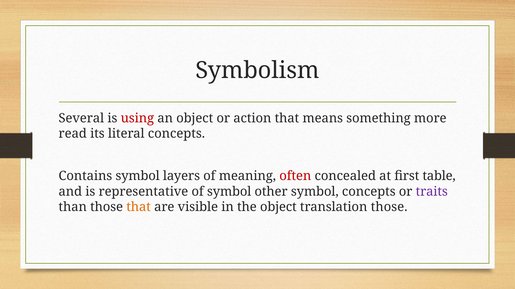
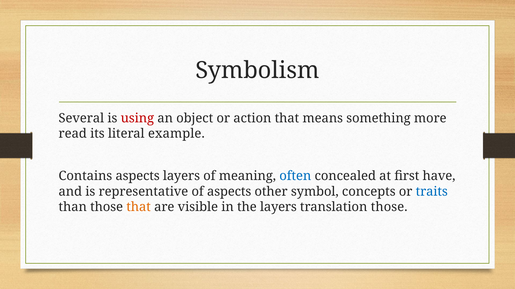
literal concepts: concepts -> example (176, 134)
Contains symbol: symbol -> aspects (138, 177)
often colour: red -> blue (295, 177)
table: table -> have (439, 177)
of symbol: symbol -> aspects (229, 192)
traits colour: purple -> blue (432, 192)
the object: object -> layers (278, 207)
